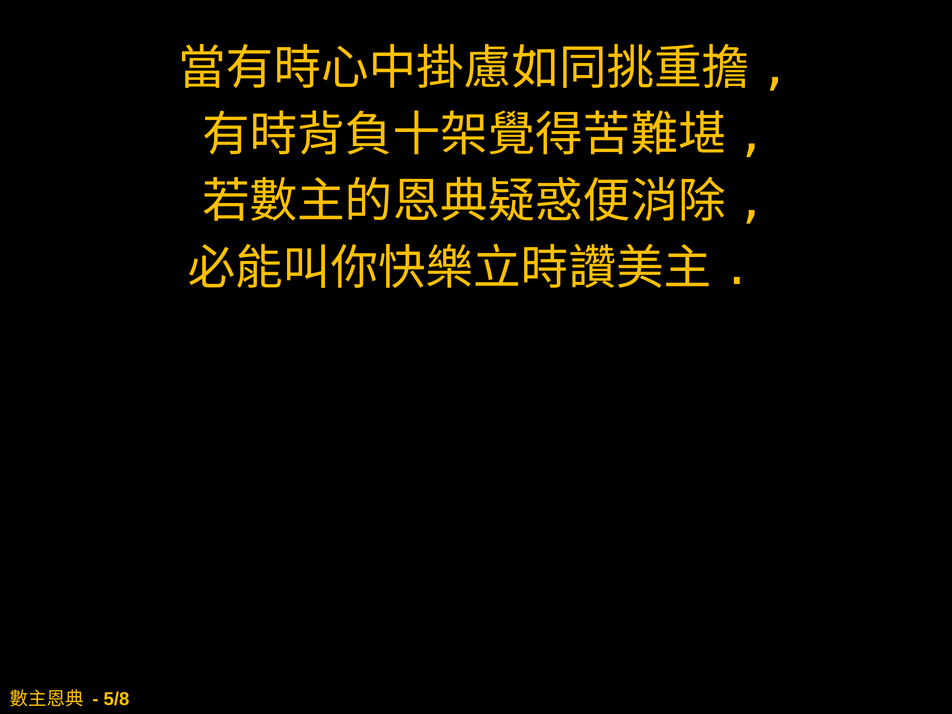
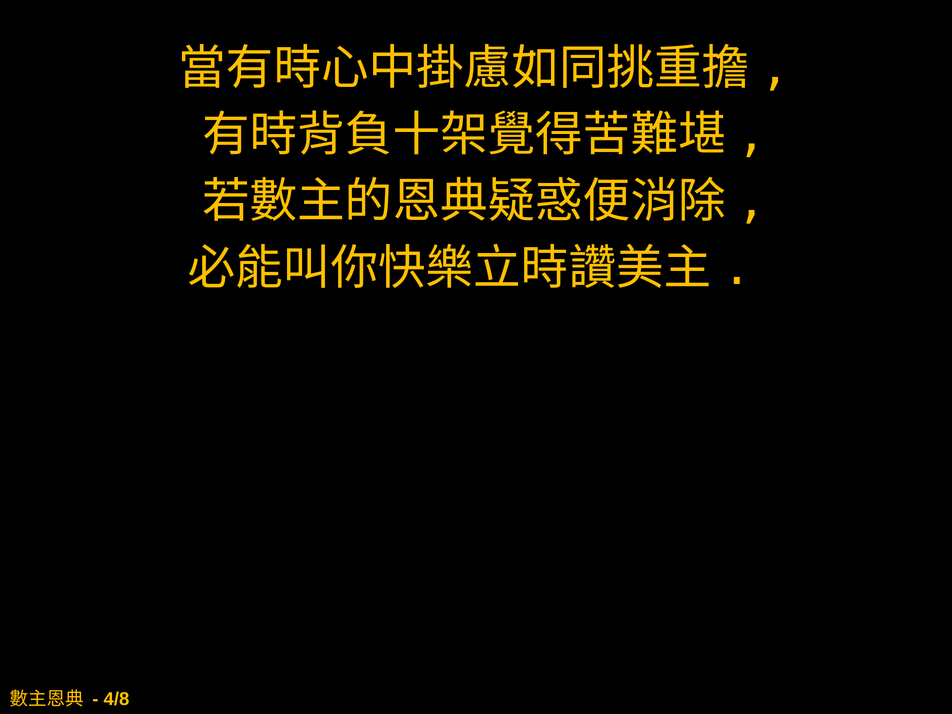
5/8: 5/8 -> 4/8 (116, 699)
